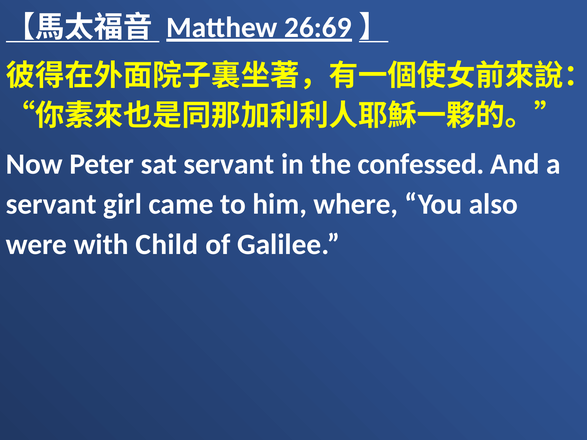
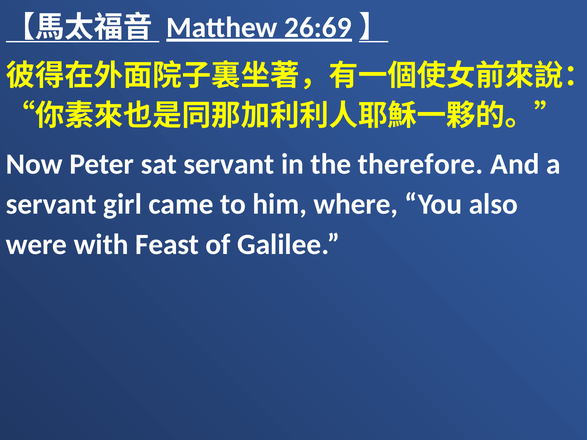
confessed: confessed -> therefore (421, 164)
Child: Child -> Feast (167, 245)
